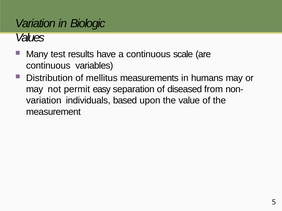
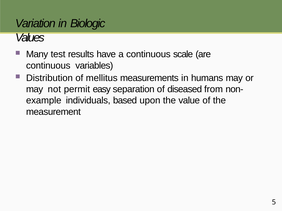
variation: variation -> example (44, 101)
